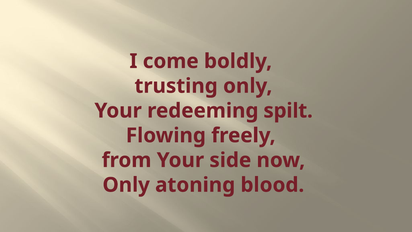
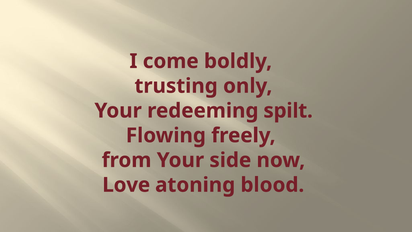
Only: Only -> Love (126, 185)
